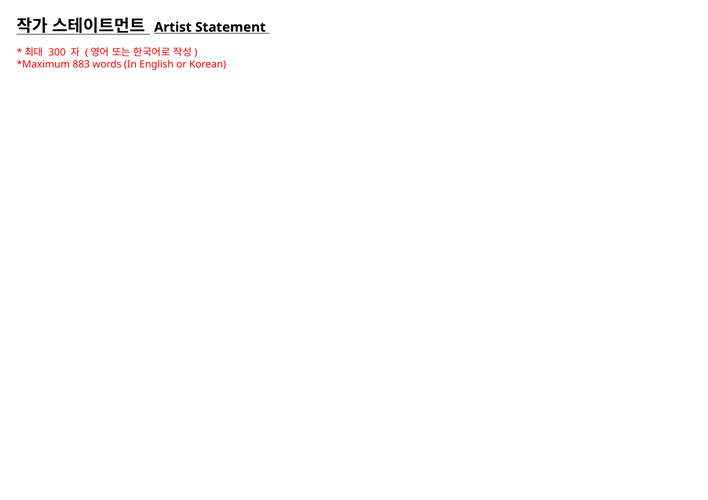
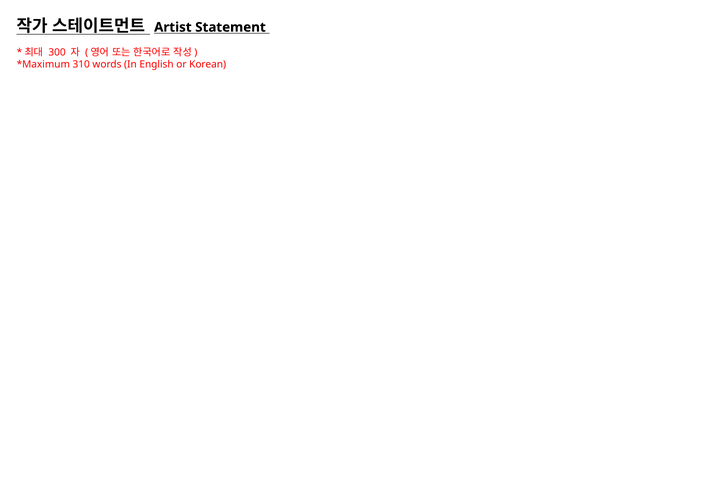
883: 883 -> 310 (81, 65)
